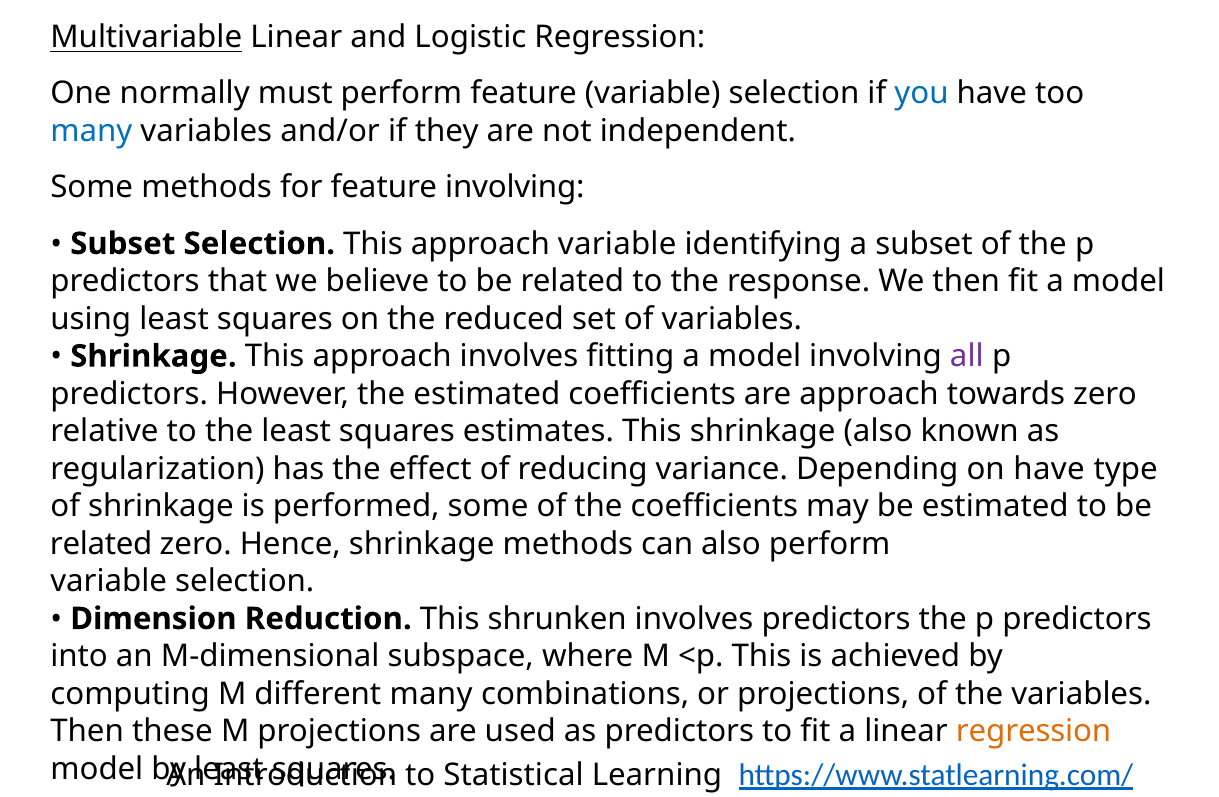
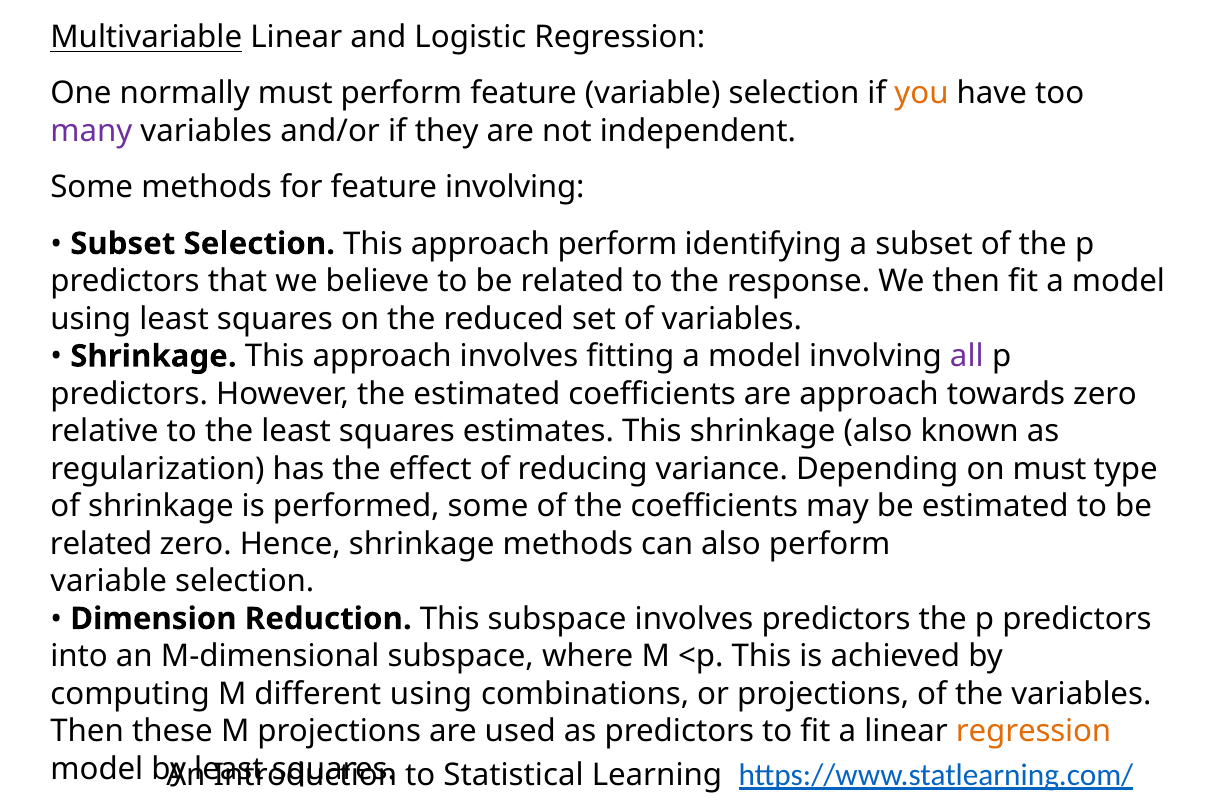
you colour: blue -> orange (922, 94)
many colour: blue -> purple (91, 131)
approach variable: variable -> perform (617, 244)
on have: have -> must (1049, 469)
This shrunken: shrunken -> subspace (557, 619)
different many: many -> using (431, 694)
